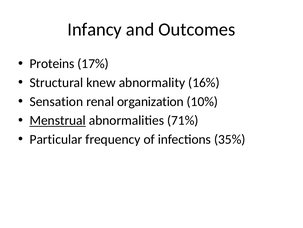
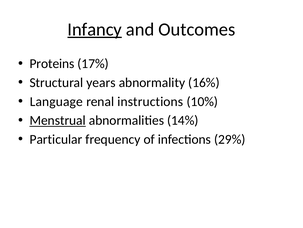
Infancy underline: none -> present (95, 29)
knew: knew -> years (101, 82)
Sensation: Sensation -> Language (56, 101)
organization: organization -> instructions (150, 101)
71%: 71% -> 14% (183, 120)
35%: 35% -> 29% (230, 139)
